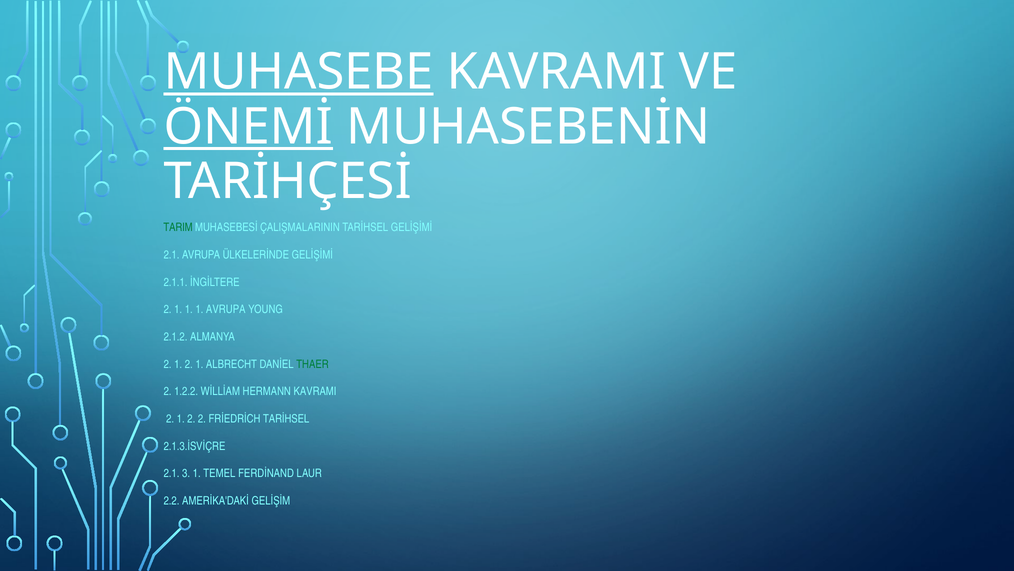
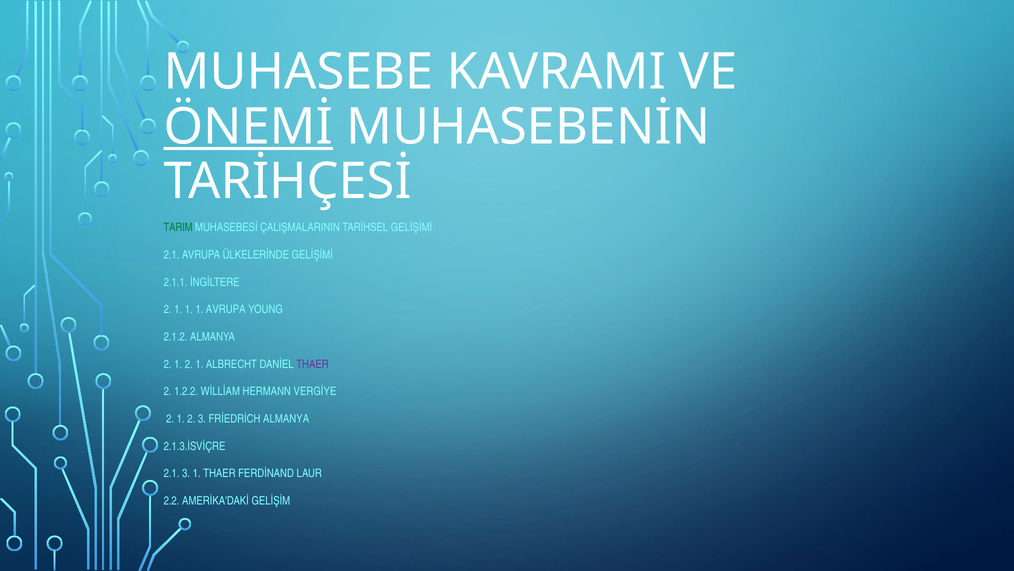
MUHASEBE underline: present -> none (299, 72)
THAER colour: green -> purple (312, 364)
HERMANN KAVRAMI: KAVRAMI -> VERGİYE (315, 391)
2 2: 2 -> 3 (202, 418)
TARİHSEL: TARİHSEL -> ALMANYA (286, 418)
1 TEMEL: TEMEL -> THAER (219, 473)
